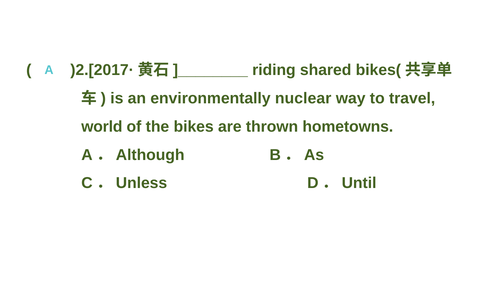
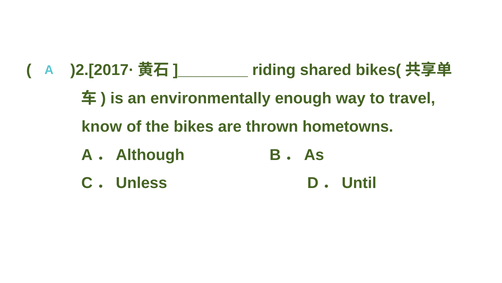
nuclear: nuclear -> enough (303, 98)
world: world -> know (102, 126)
